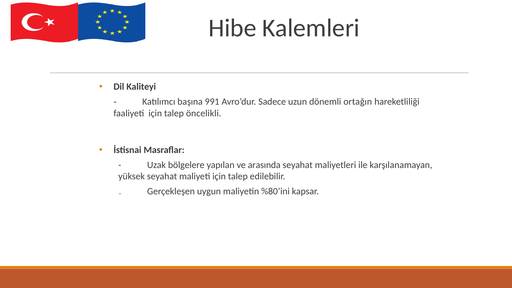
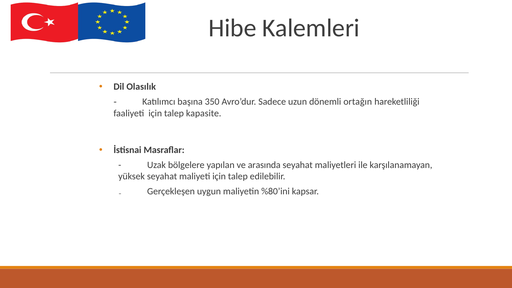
Kaliteyi: Kaliteyi -> Olasılık (141, 87)
991: 991 -> 350 (212, 102)
öncelikli: öncelikli -> kapasite (204, 113)
